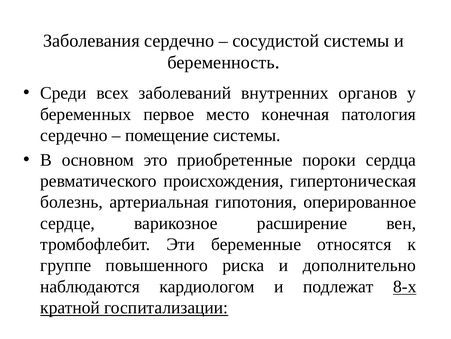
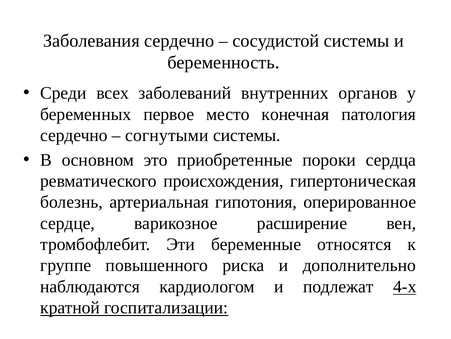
помещение: помещение -> согнутыми (167, 135)
8-х: 8-х -> 4-х (405, 286)
